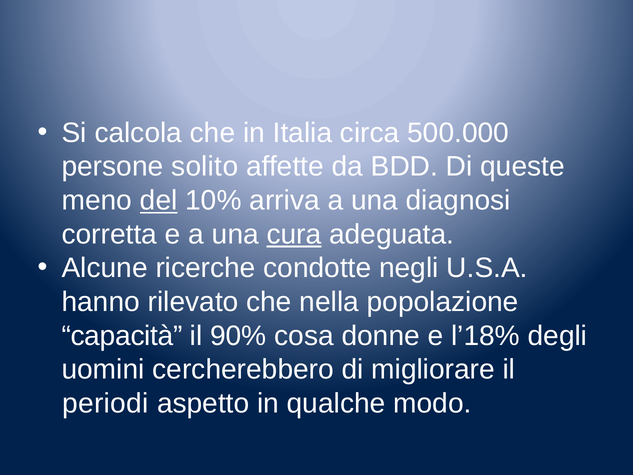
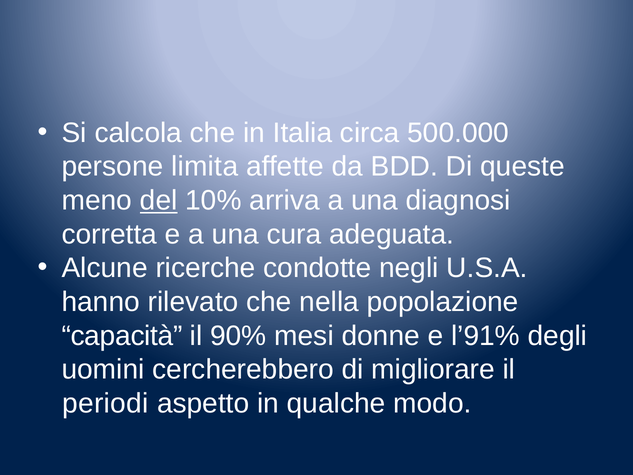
solito: solito -> limita (205, 167)
cura underline: present -> none (294, 234)
cosa: cosa -> mesi (304, 336)
l’18%: l’18% -> l’91% (486, 336)
